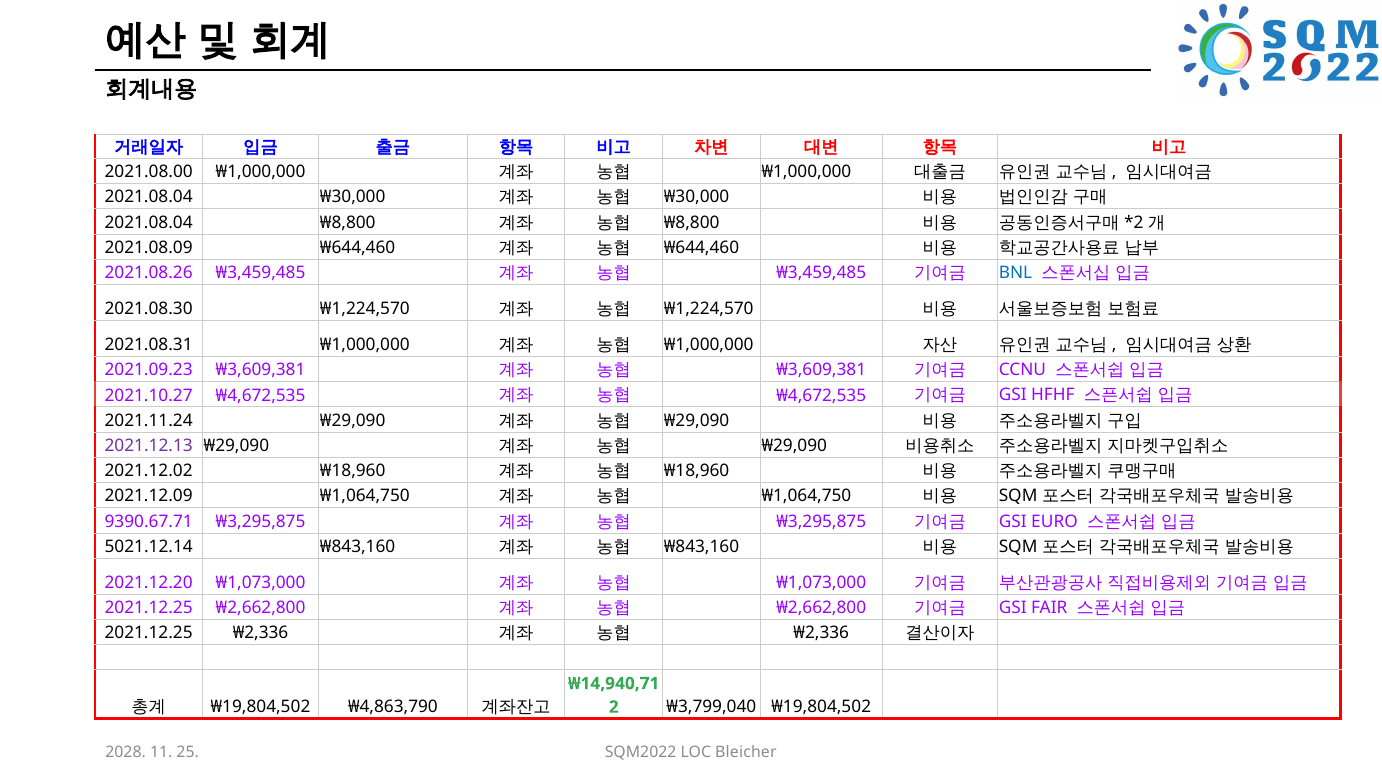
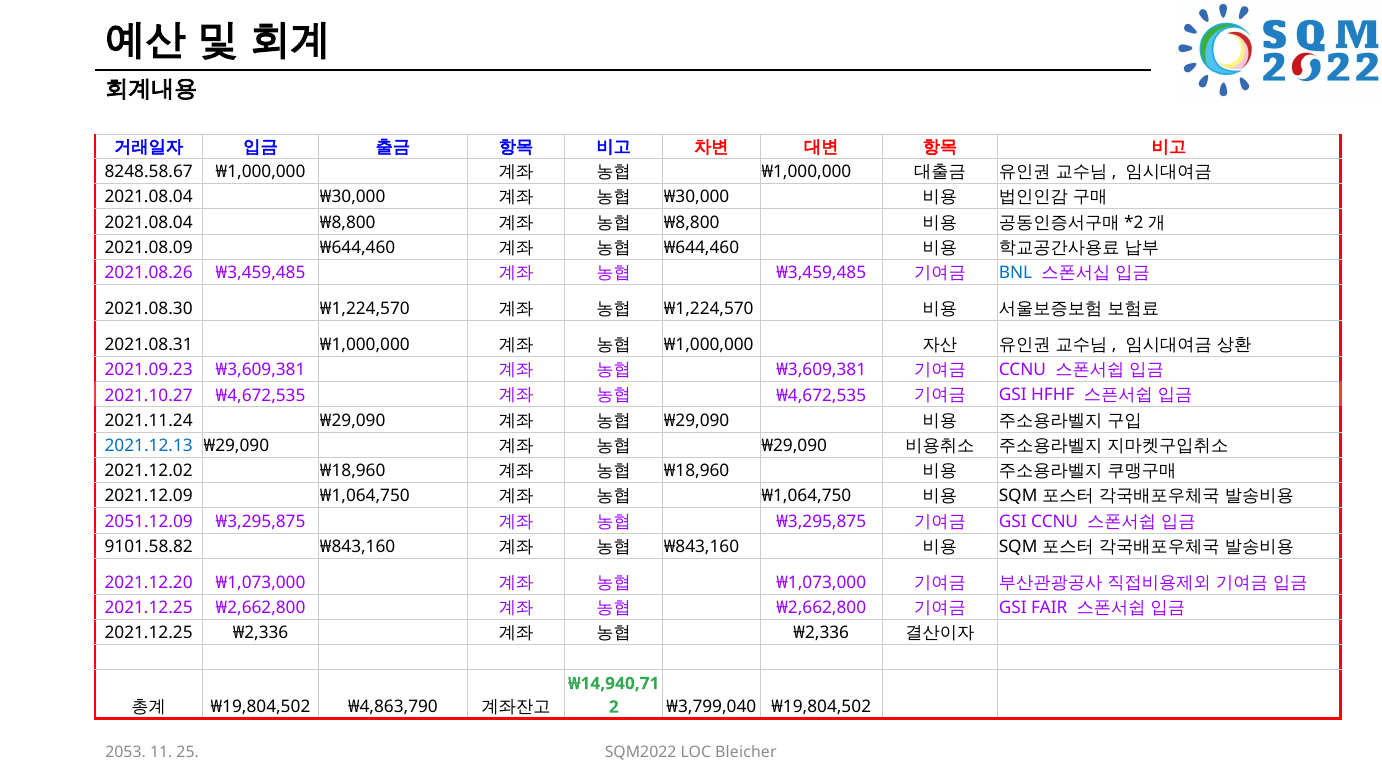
2021.08.00: 2021.08.00 -> 8248.58.67 (149, 172)
2021.12.13 colour: purple -> blue (149, 446)
9390.67.71: 9390.67.71 -> 2051.12.09 (149, 522)
GSI EURO: EURO -> CCNU (1055, 522)
5021.12.14: 5021.12.14 -> 9101.58.82 (149, 547)
2028: 2028 -> 2053 (126, 753)
